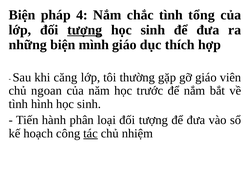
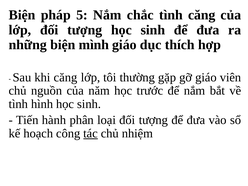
4: 4 -> 5 (82, 15)
tình tổng: tổng -> căng (202, 15)
tượng underline: present -> none (85, 30)
ngoan: ngoan -> nguồn (47, 91)
